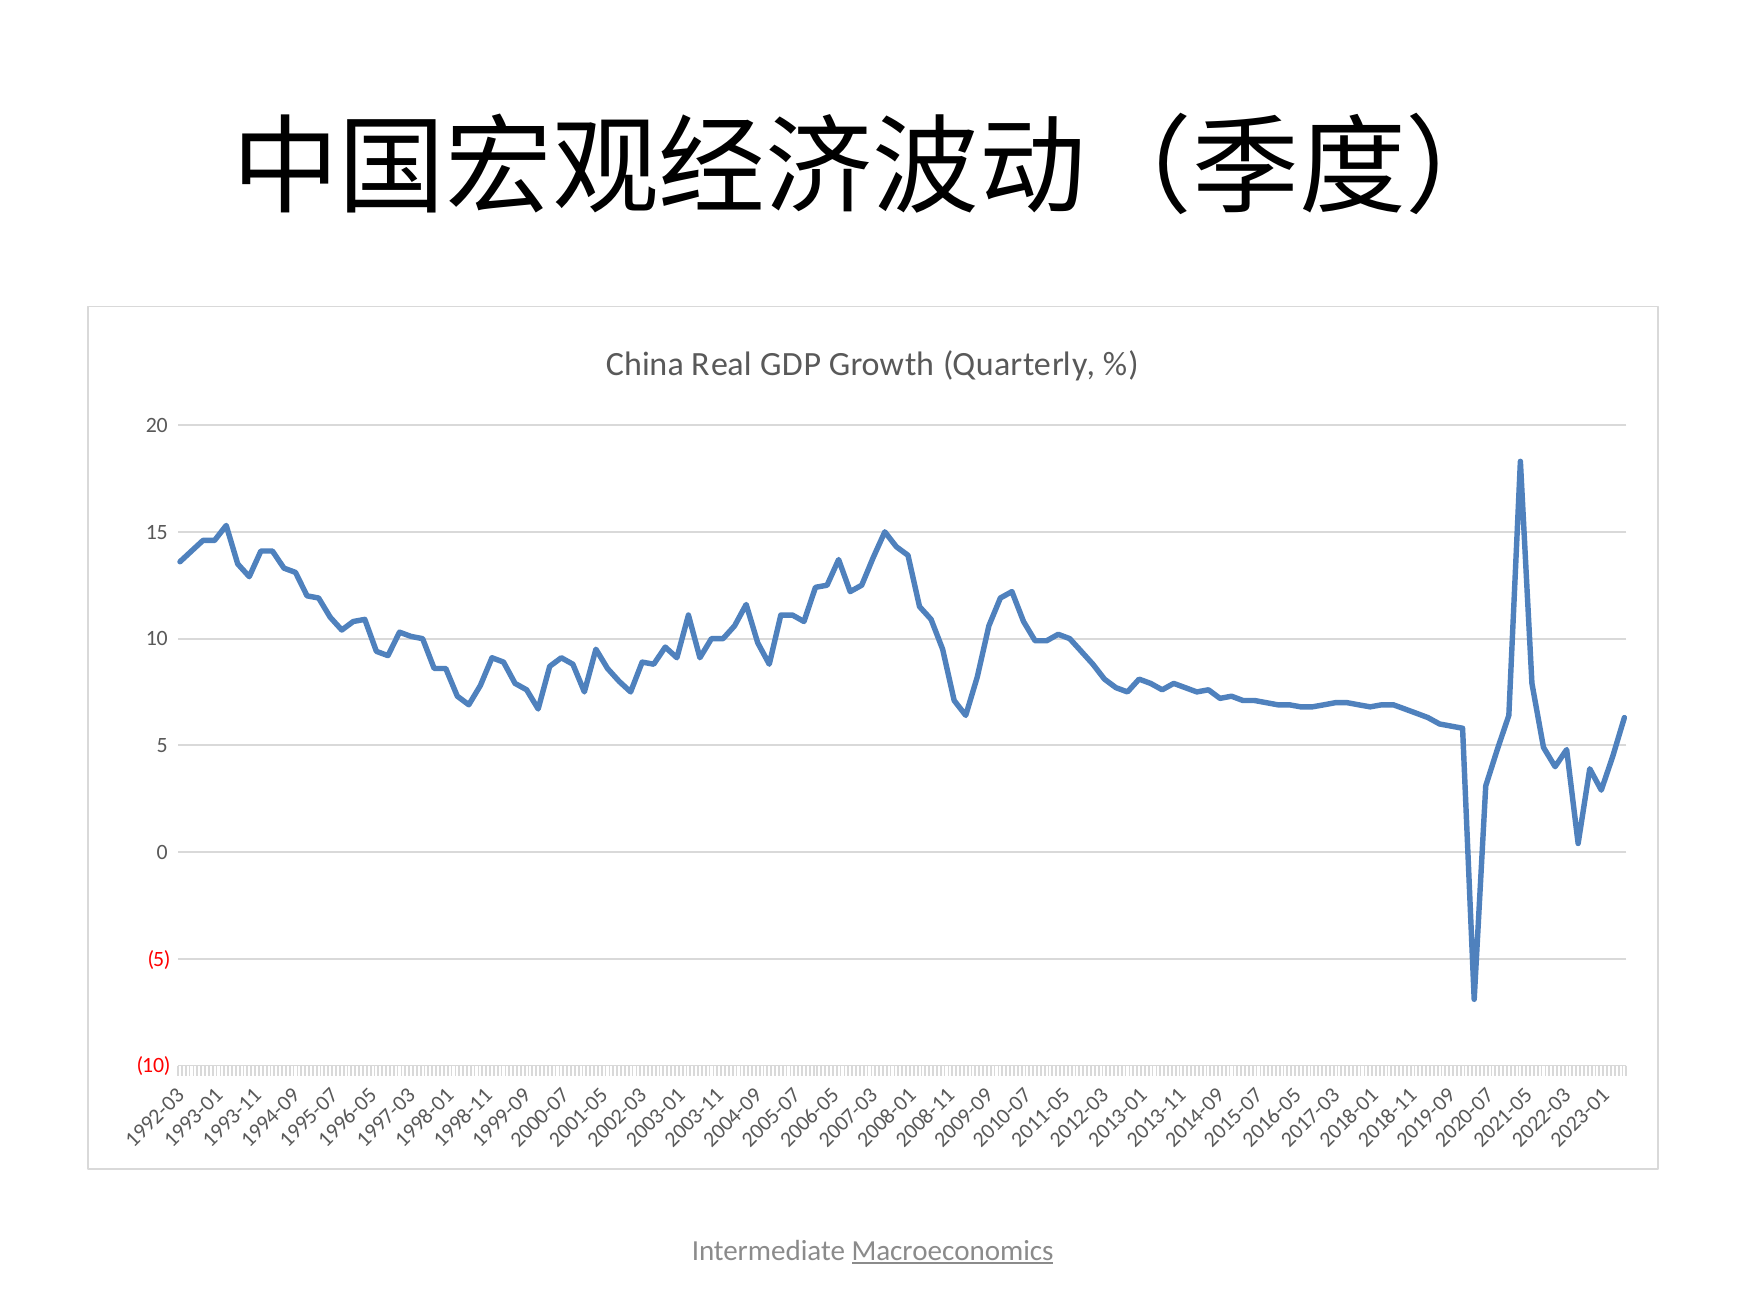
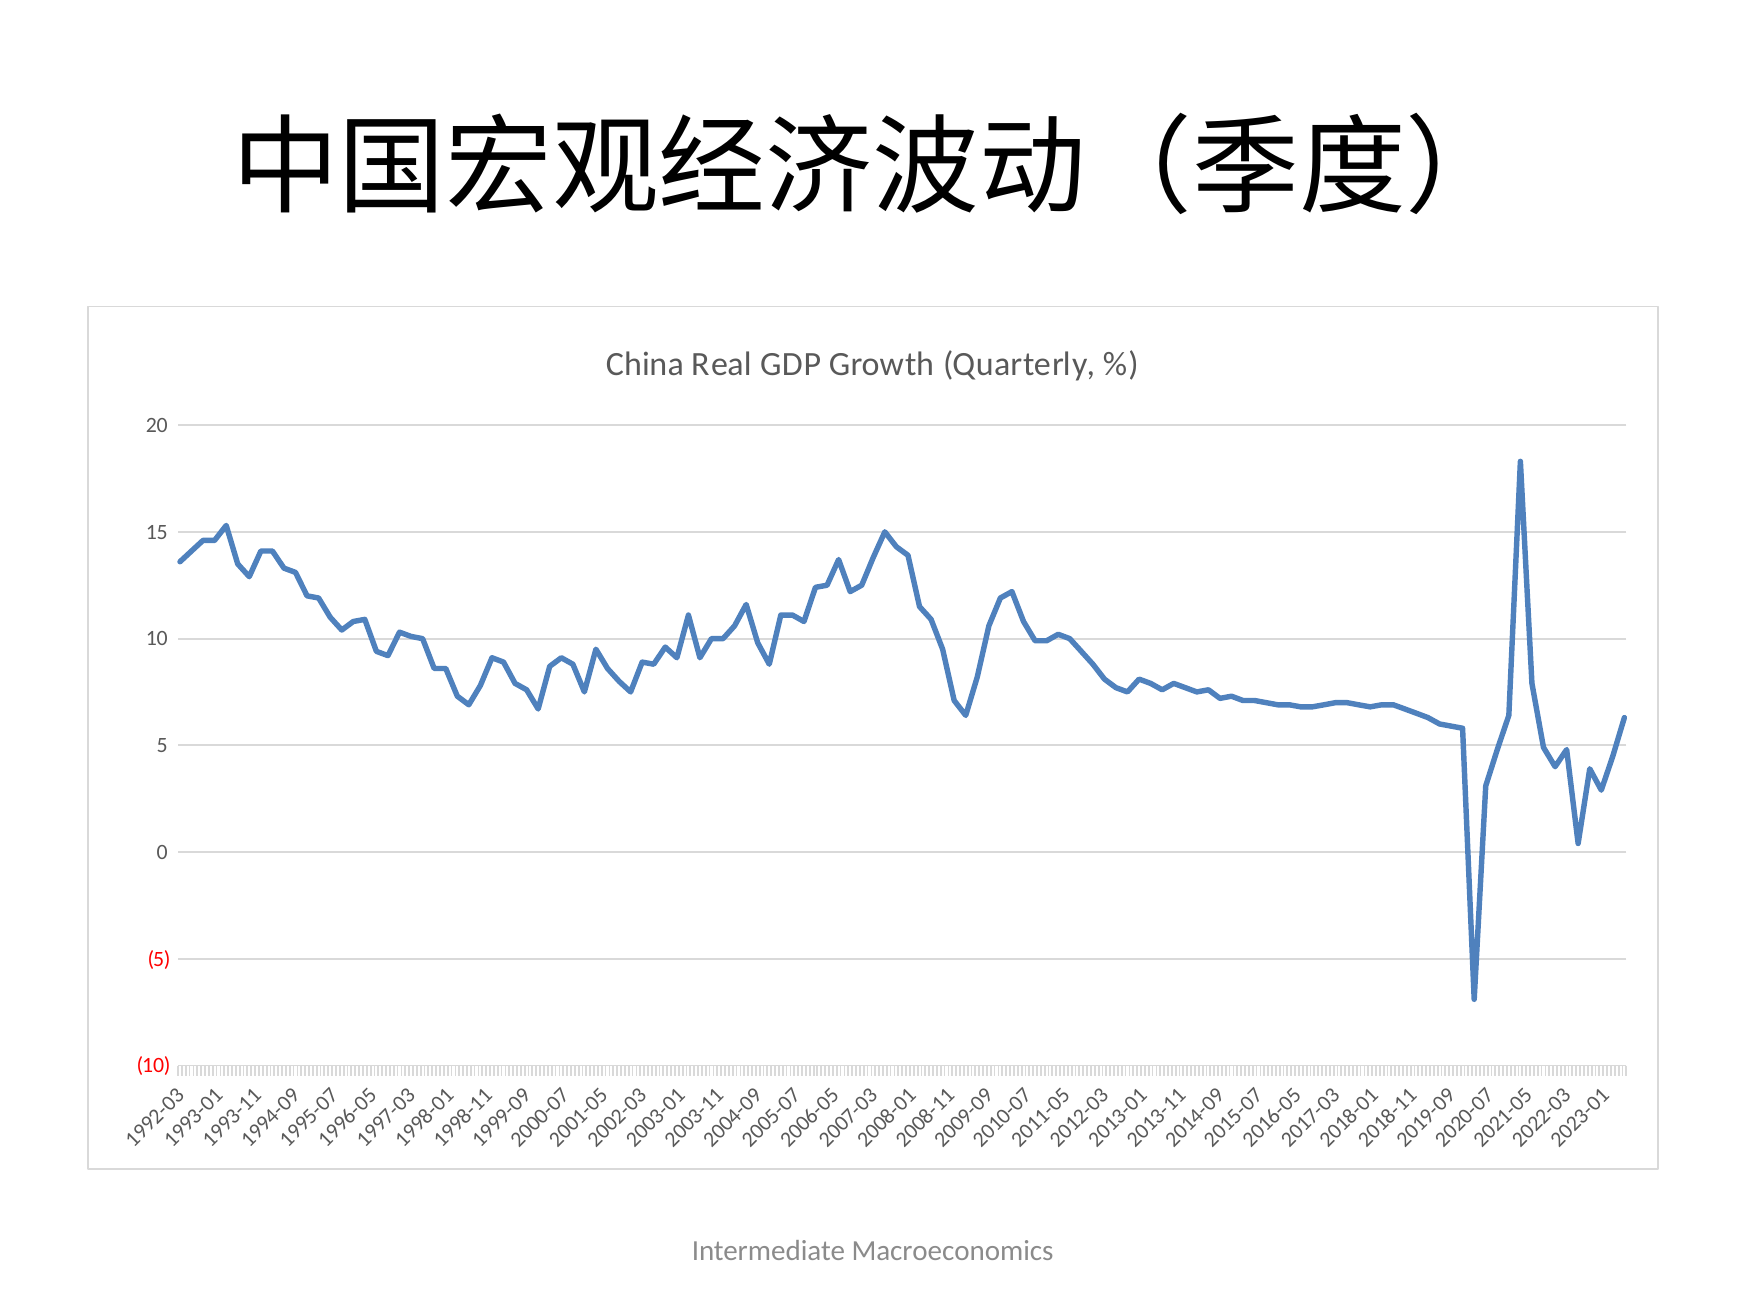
Macroeconomics underline: present -> none (952, 1250)
